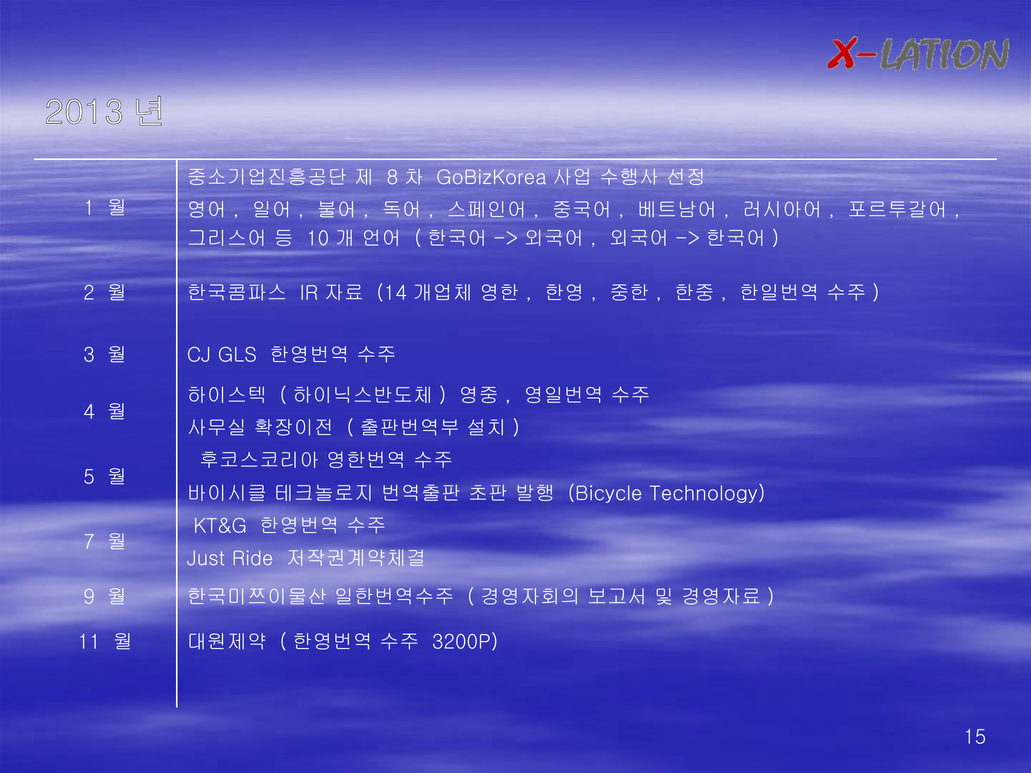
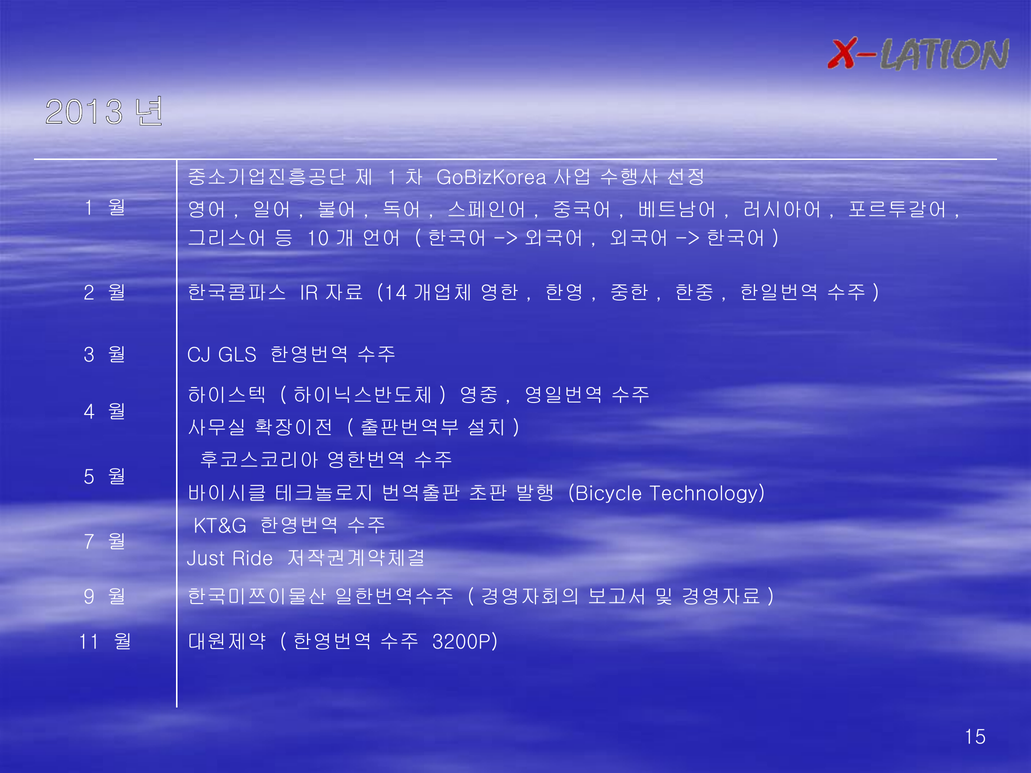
8: 8 -> 1 (392, 178)
